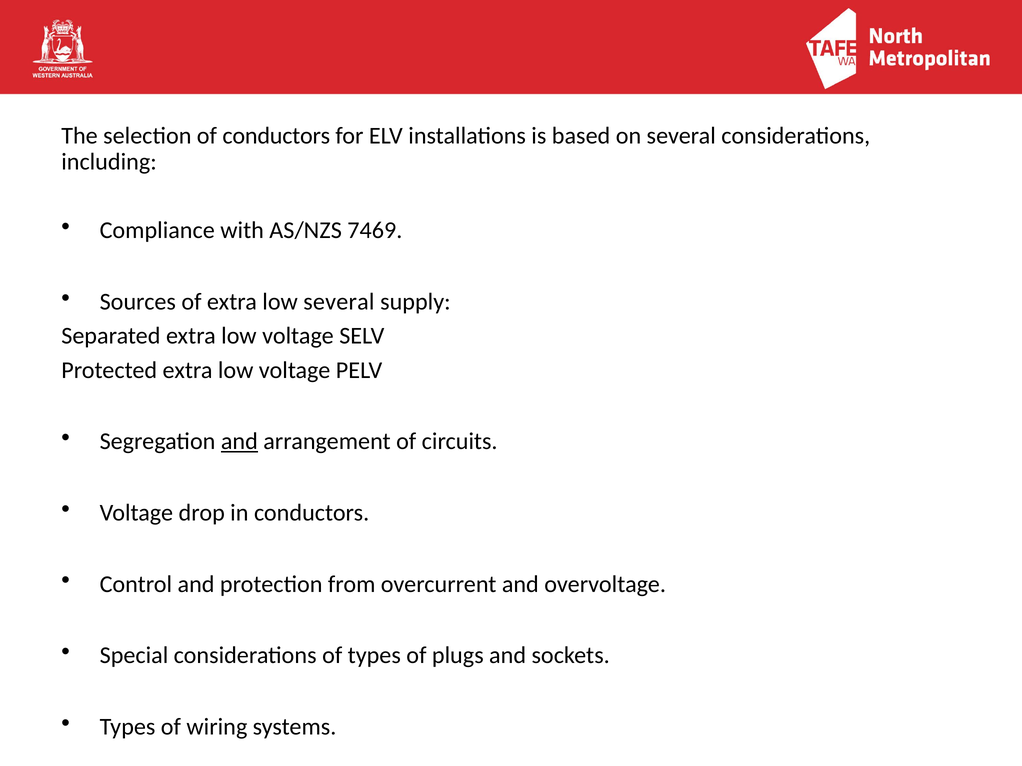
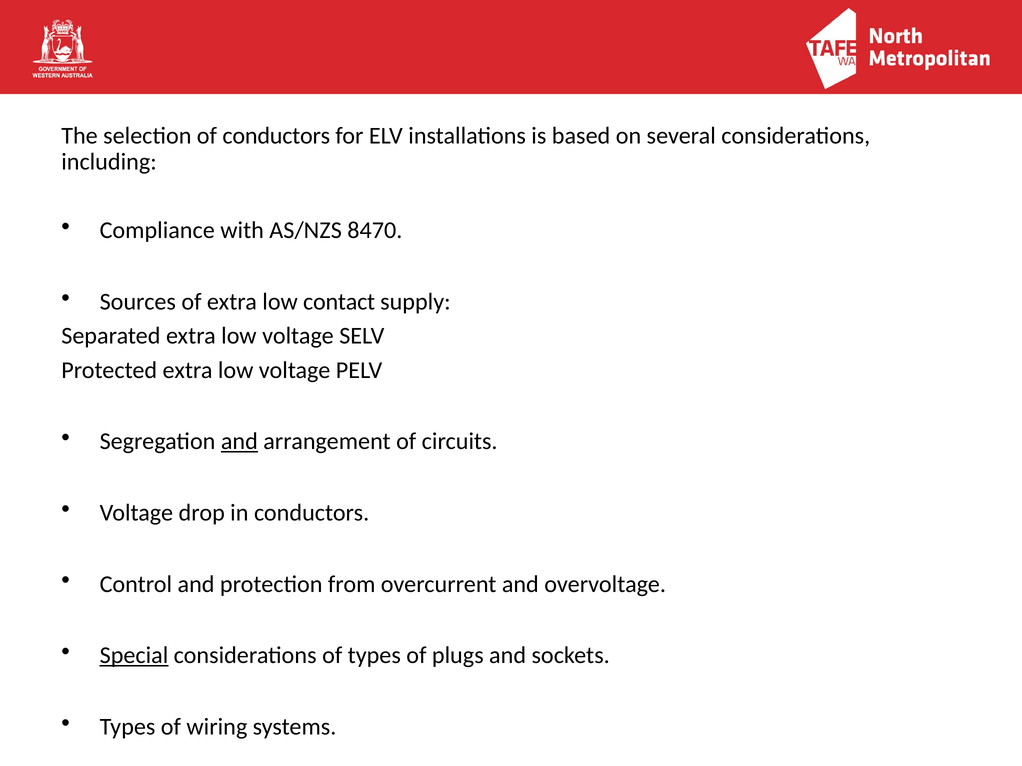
7469: 7469 -> 8470 (375, 231)
low several: several -> contact (339, 302)
Special underline: none -> present (134, 656)
